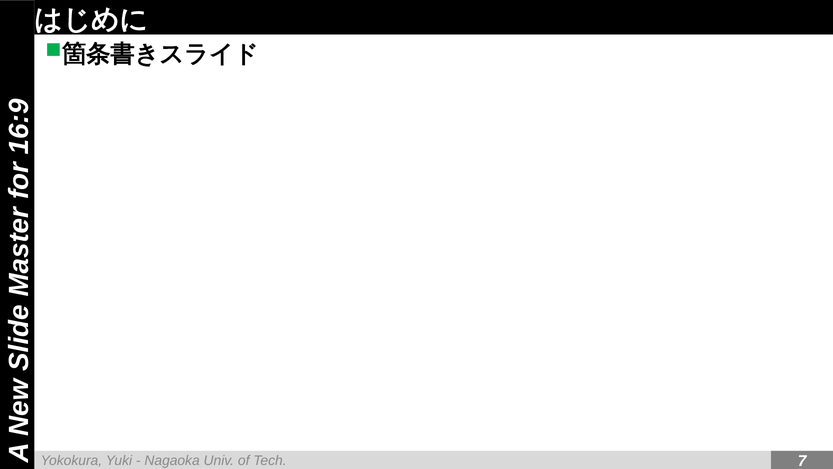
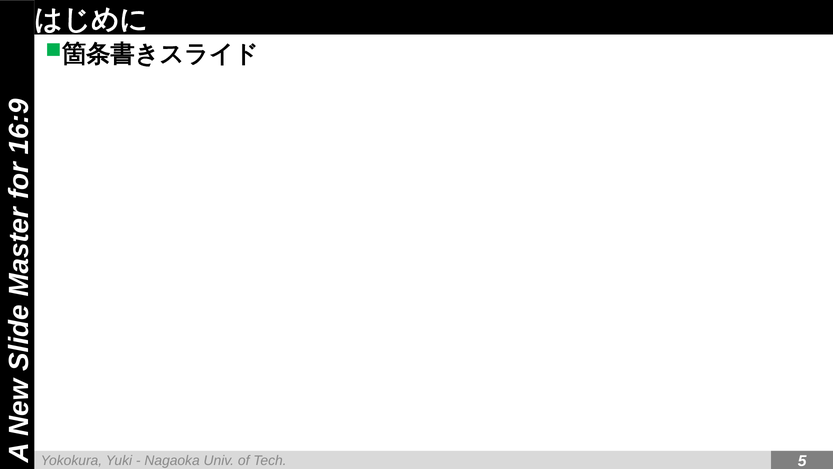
7: 7 -> 5 (802, 461)
